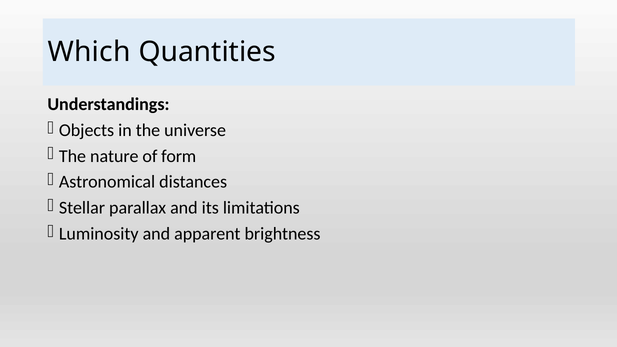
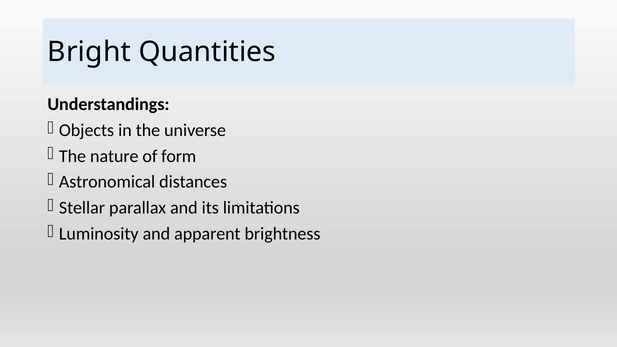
Which: Which -> Bright (89, 52)
